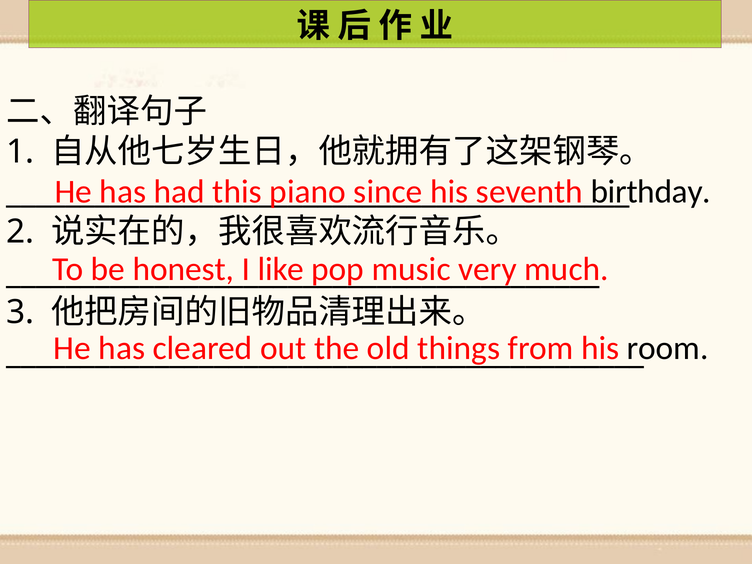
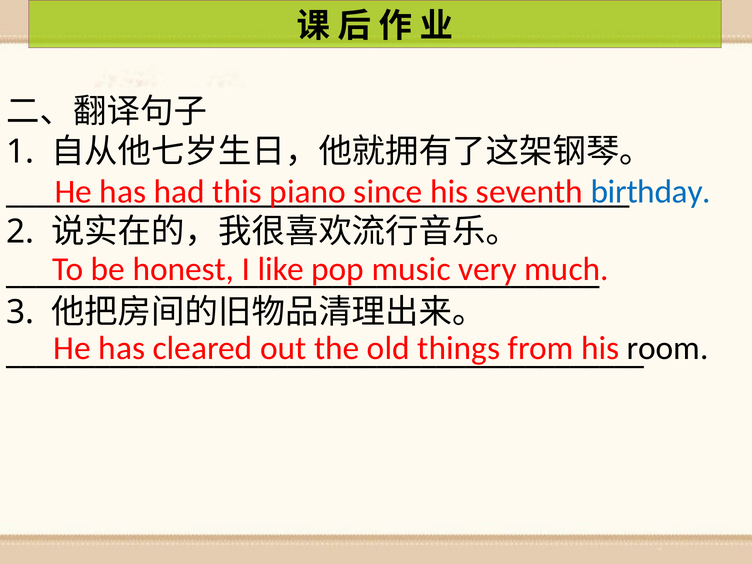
birthday colour: black -> blue (651, 192)
